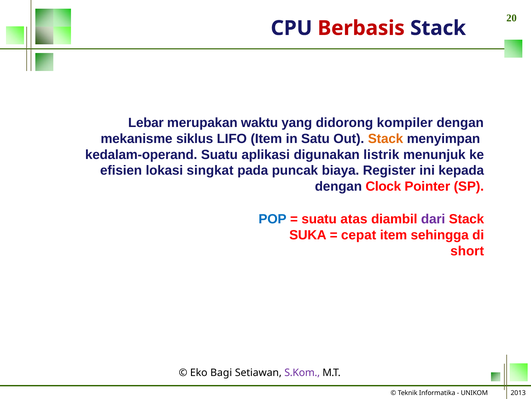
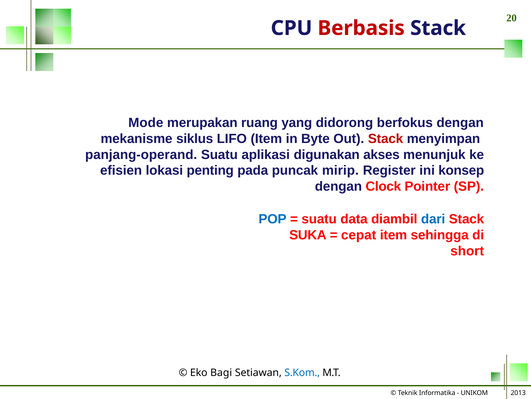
Lebar: Lebar -> Mode (146, 122)
waktu: waktu -> ruang (259, 122)
kompiler: kompiler -> berfokus (405, 122)
Satu: Satu -> Byte (315, 138)
Stack colour: orange -> red (386, 138)
kedalam-operand: kedalam-operand -> panjang-operand (141, 154)
listrik: listrik -> akses (381, 154)
singkat: singkat -> penting (210, 170)
biaya: biaya -> mirip (340, 170)
kepada: kepada -> konsep (461, 170)
atas: atas -> data (354, 219)
dari colour: purple -> blue (433, 219)
S.Kom colour: purple -> blue (302, 372)
